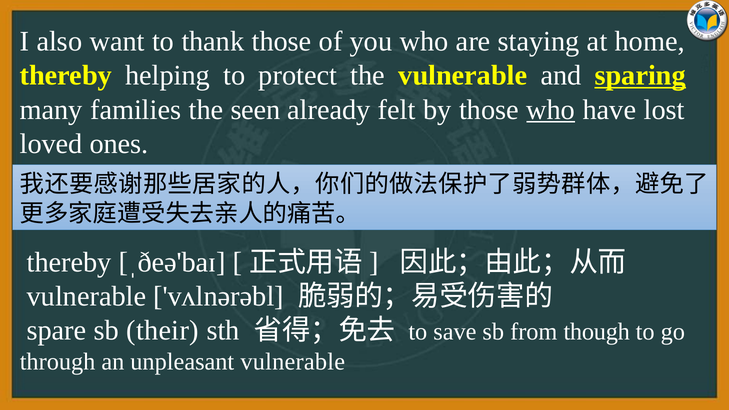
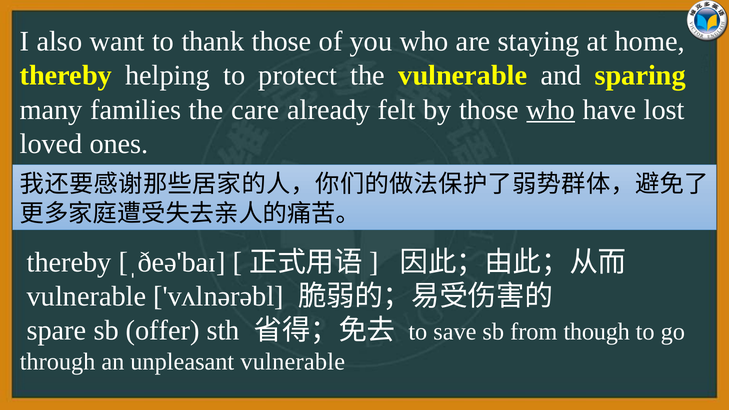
sparing underline: present -> none (640, 76)
seen: seen -> care (255, 110)
their: their -> offer (163, 331)
